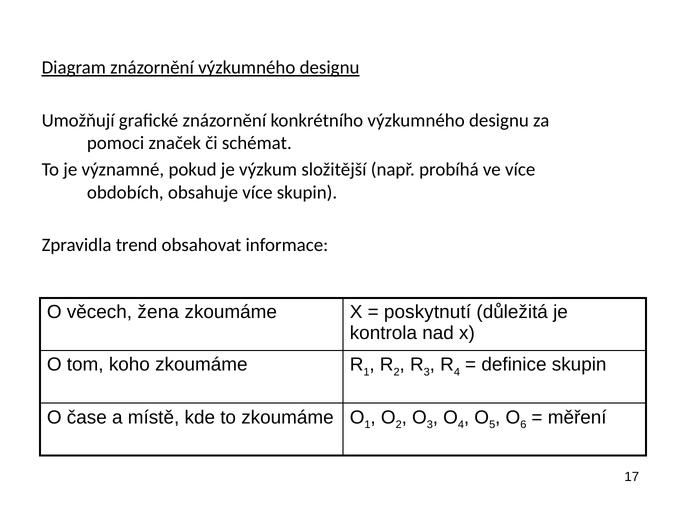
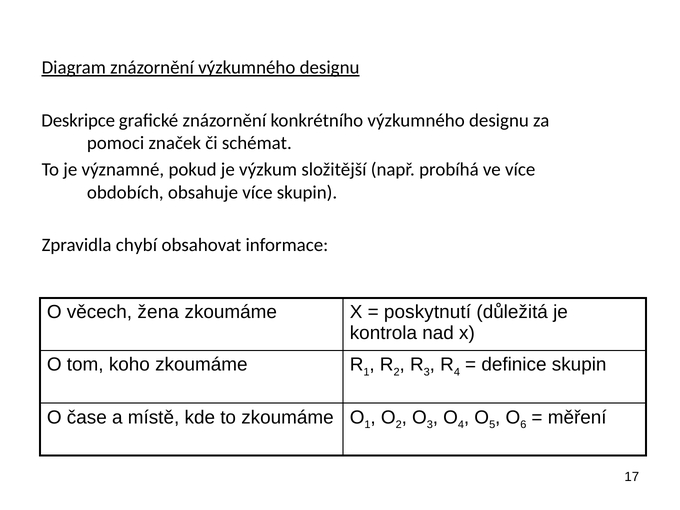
Umožňují: Umožňují -> Deskripce (78, 120)
trend: trend -> chybí (136, 245)
